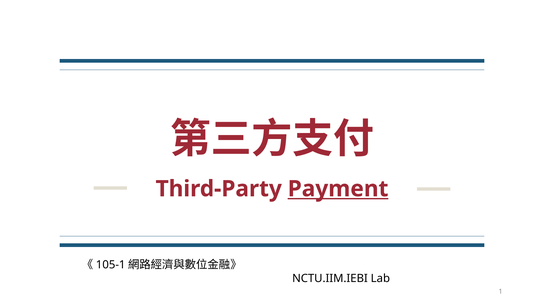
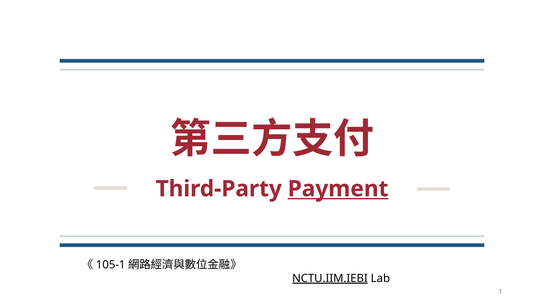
NCTU.IIM.IEBI underline: none -> present (330, 278)
